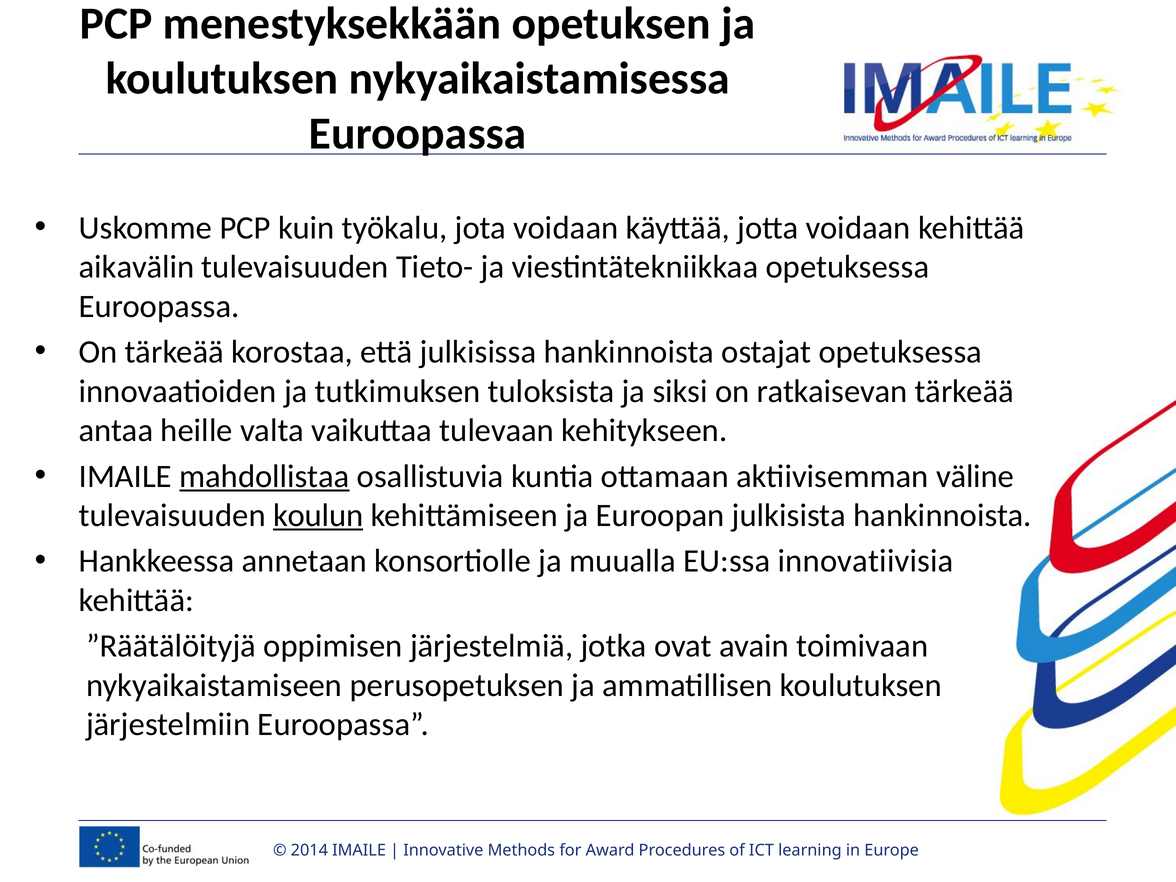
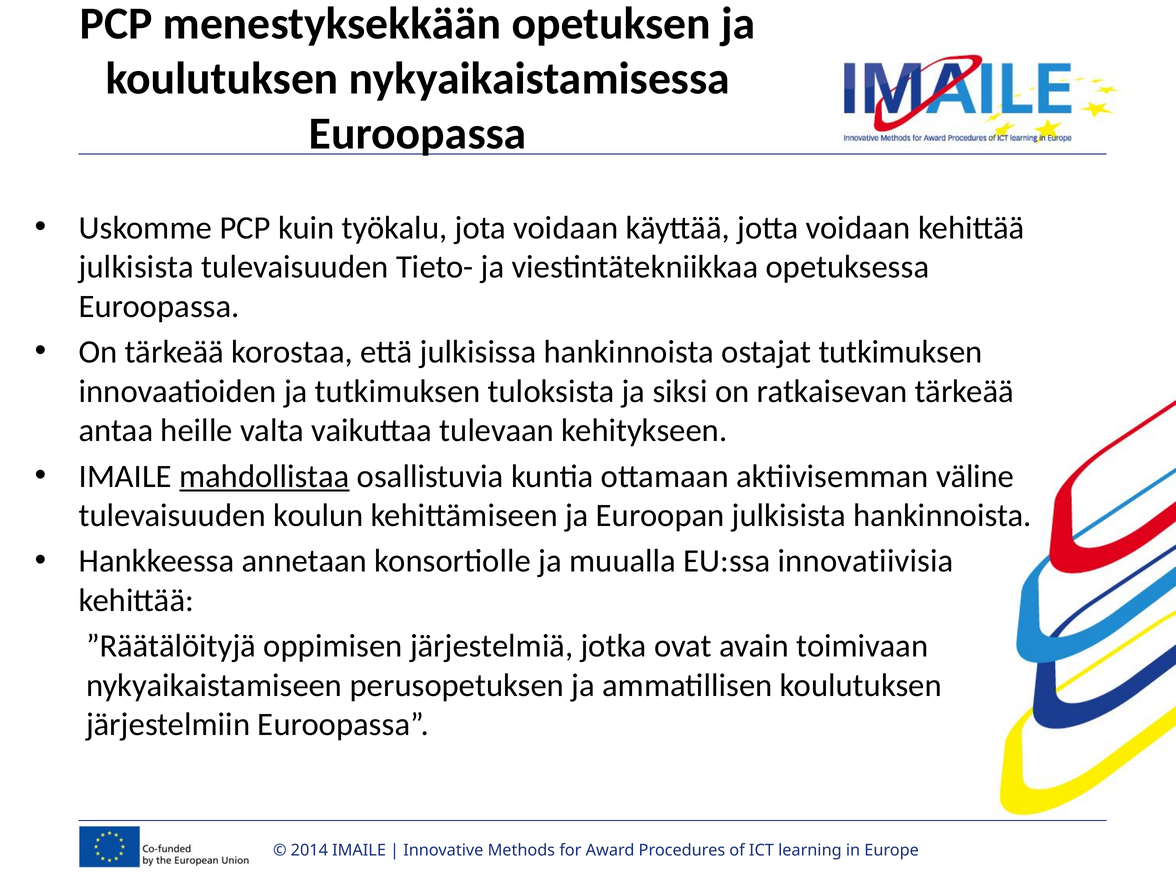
aikavälin: aikavälin -> julkisista (136, 267)
ostajat opetuksessa: opetuksessa -> tutkimuksen (900, 352)
koulun underline: present -> none (318, 515)
